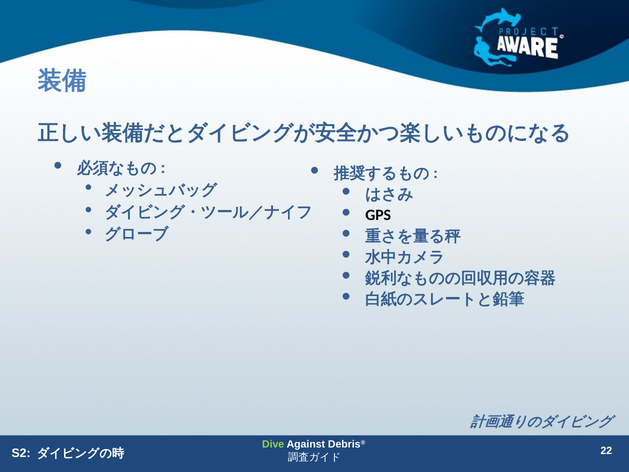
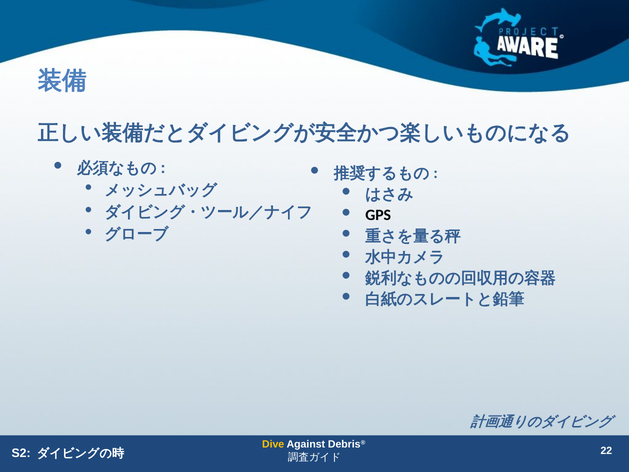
Dive colour: light green -> yellow (273, 444)
